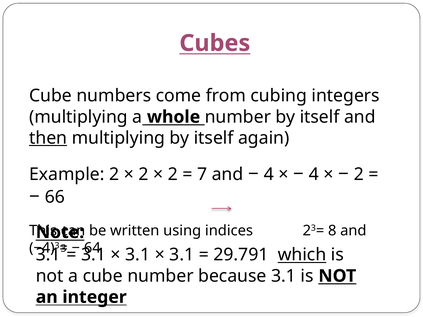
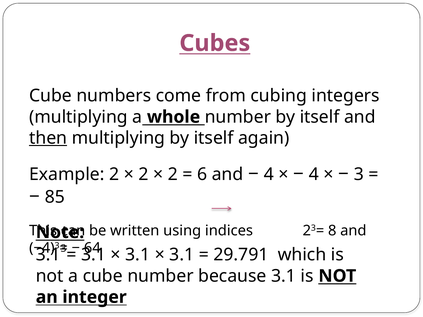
7: 7 -> 6 (202, 175)
2: 2 -> 3 (359, 175)
66: 66 -> 85 (55, 197)
which underline: present -> none (302, 255)
